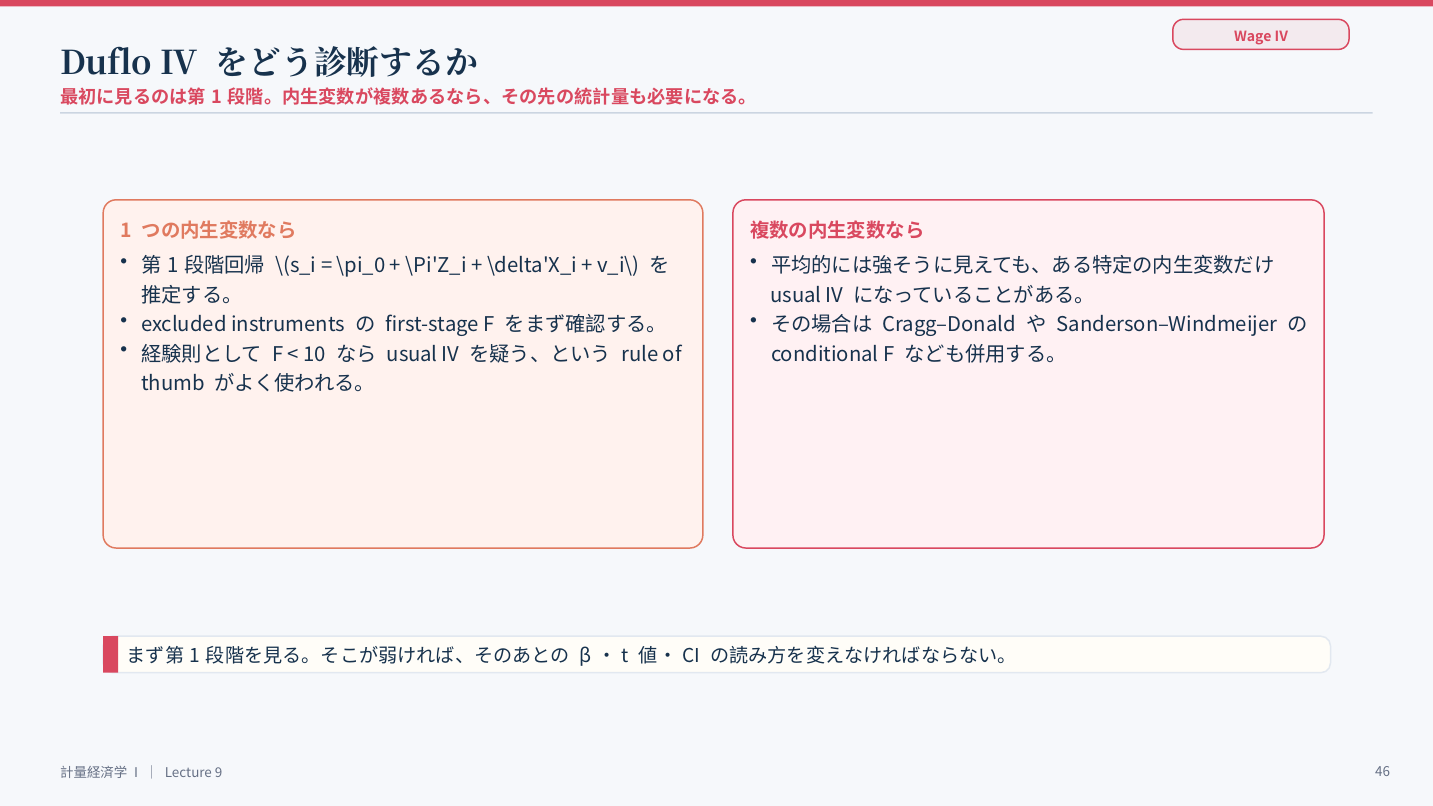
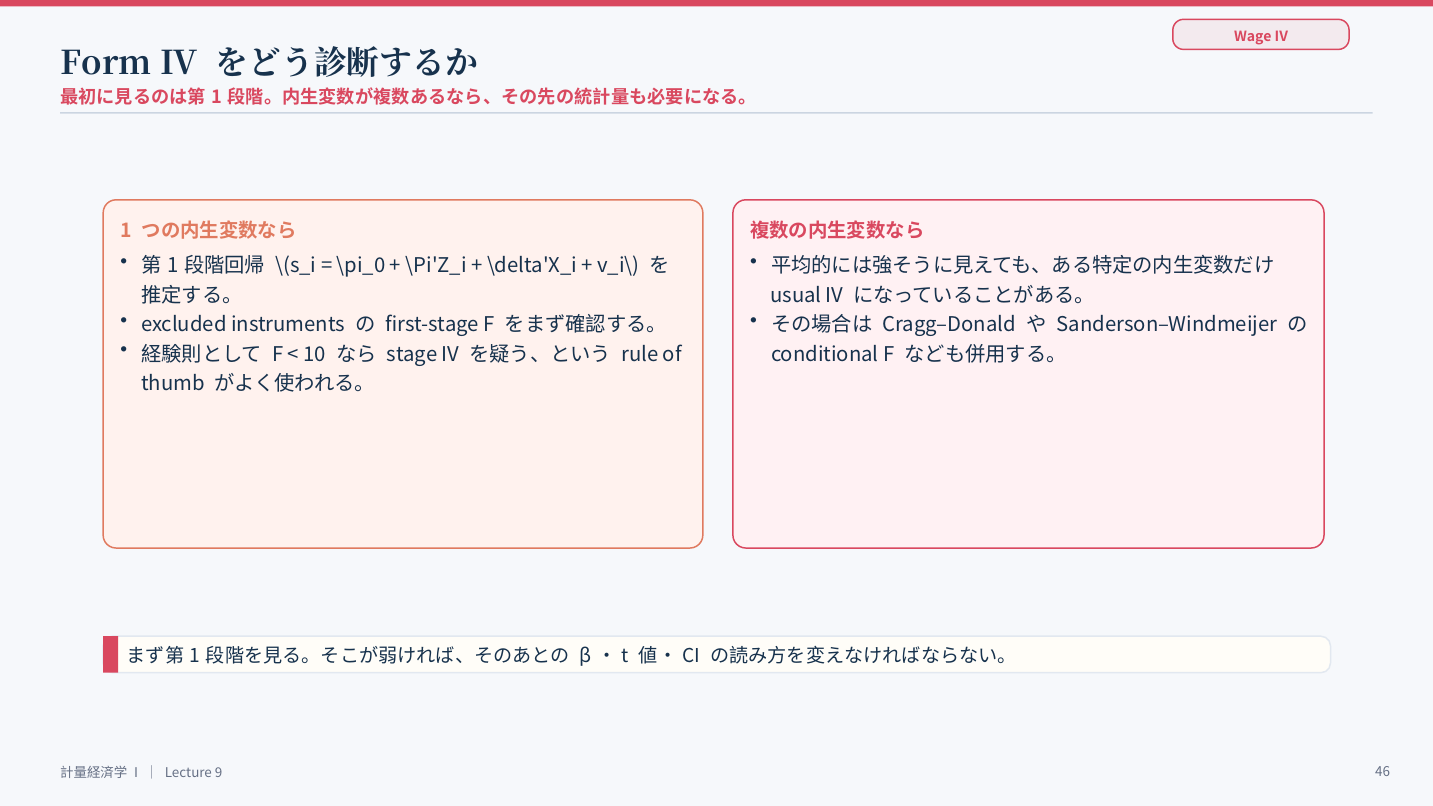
Duflo: Duflo -> Form (106, 63)
usual: usual -> stage (412, 354)
